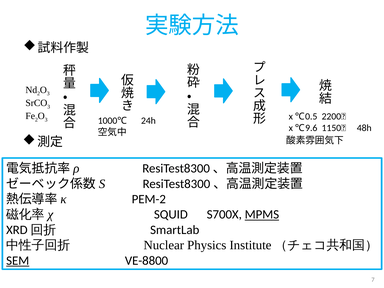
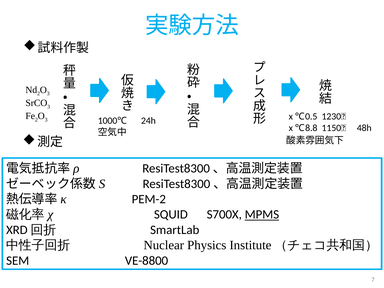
2200℃: 2200℃ -> 1230℃ (334, 117)
9.6: 9.6 -> 8.8 (311, 128)
SEM underline: present -> none (18, 261)
